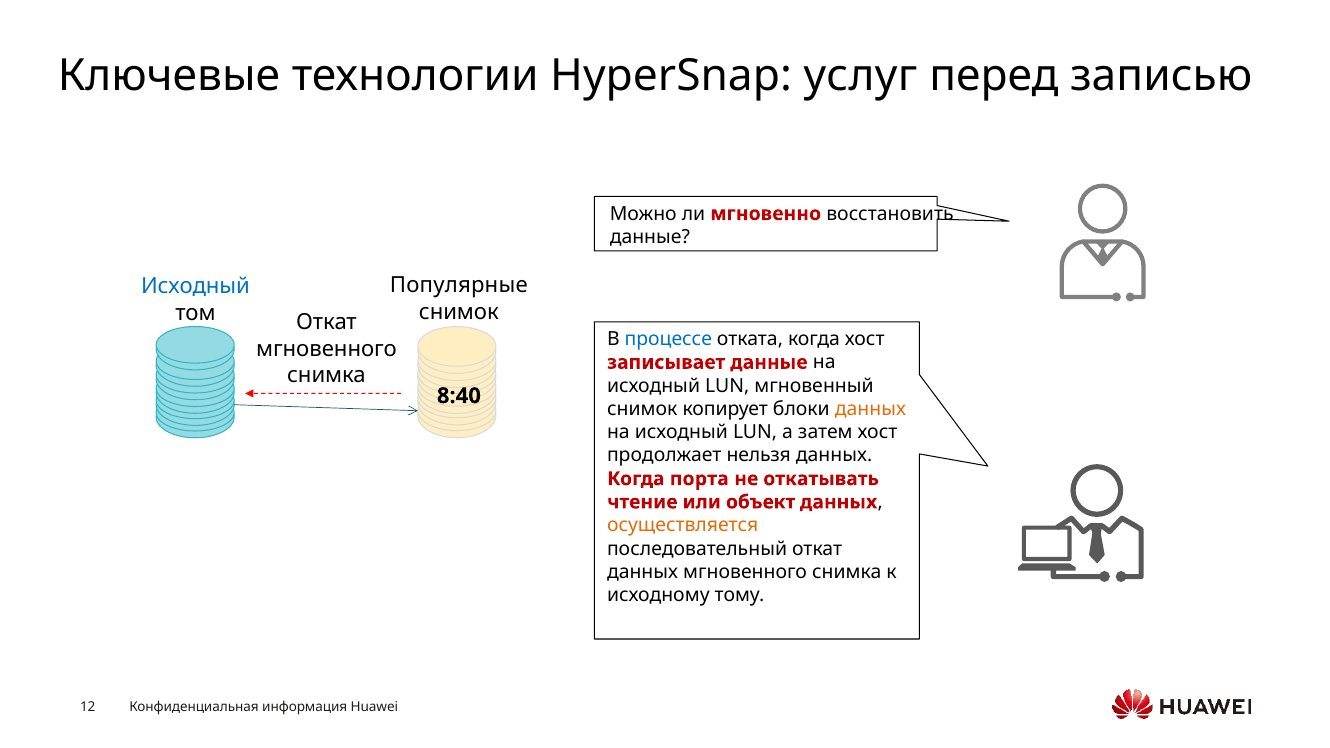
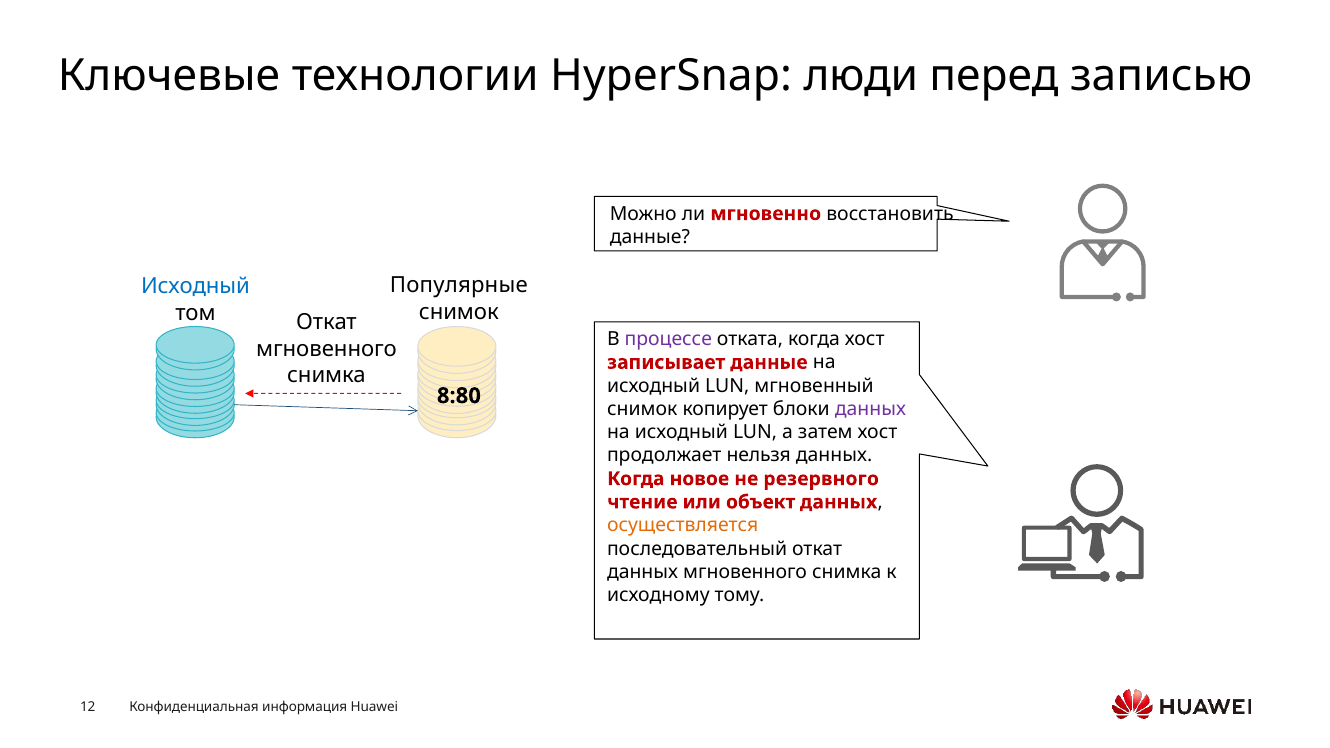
услуг: услуг -> люди (861, 76)
процессе colour: blue -> purple (668, 339)
8:40: 8:40 -> 8:80 (459, 396)
данных colour: orange -> purple (870, 409)
порта: порта -> новое (699, 479)
откатывать: откатывать -> резервного (821, 479)
